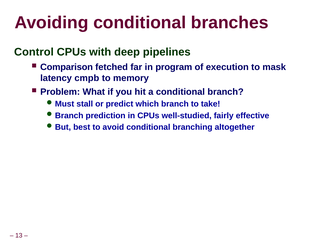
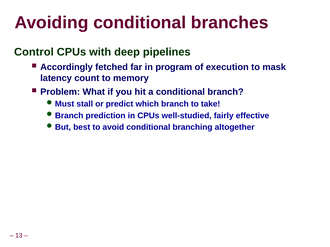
Comparison: Comparison -> Accordingly (67, 67)
cmpb: cmpb -> count (87, 78)
